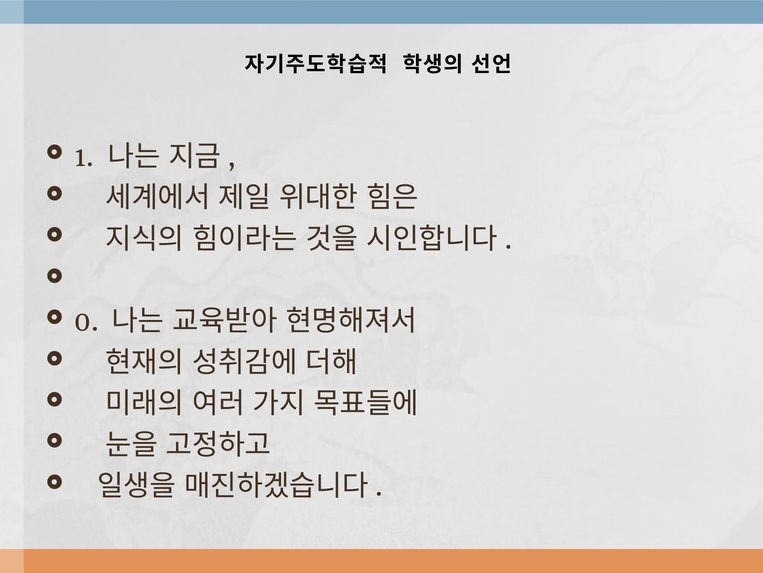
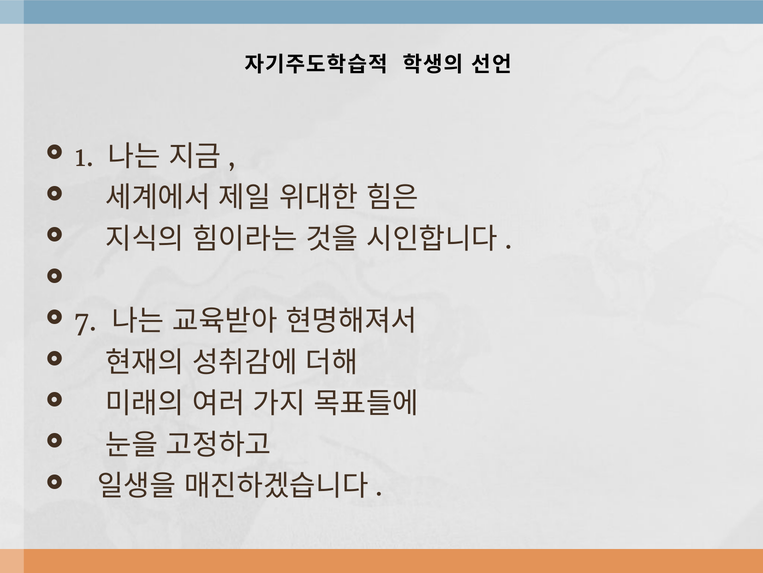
0: 0 -> 7 (86, 321)
